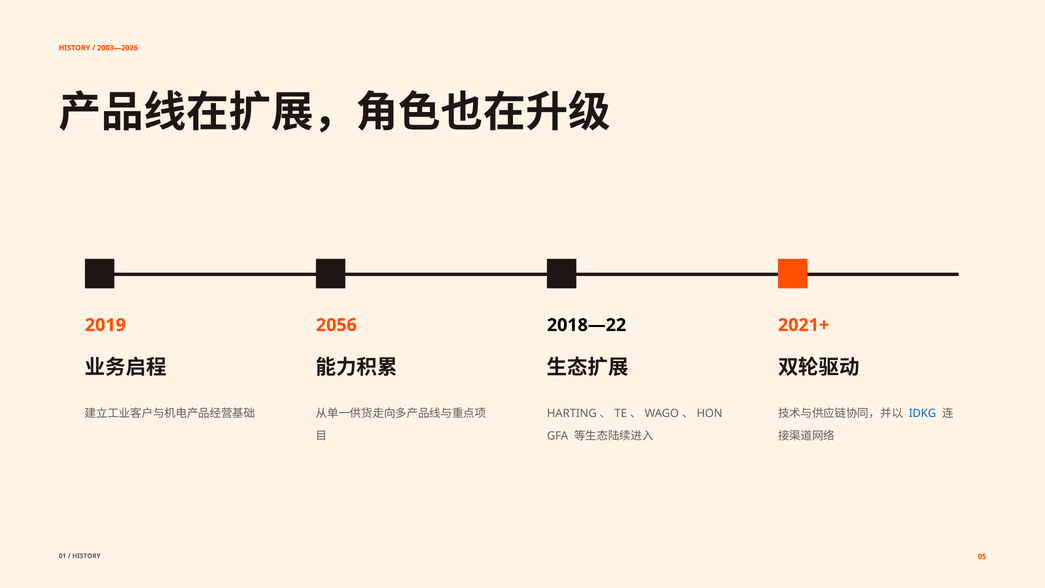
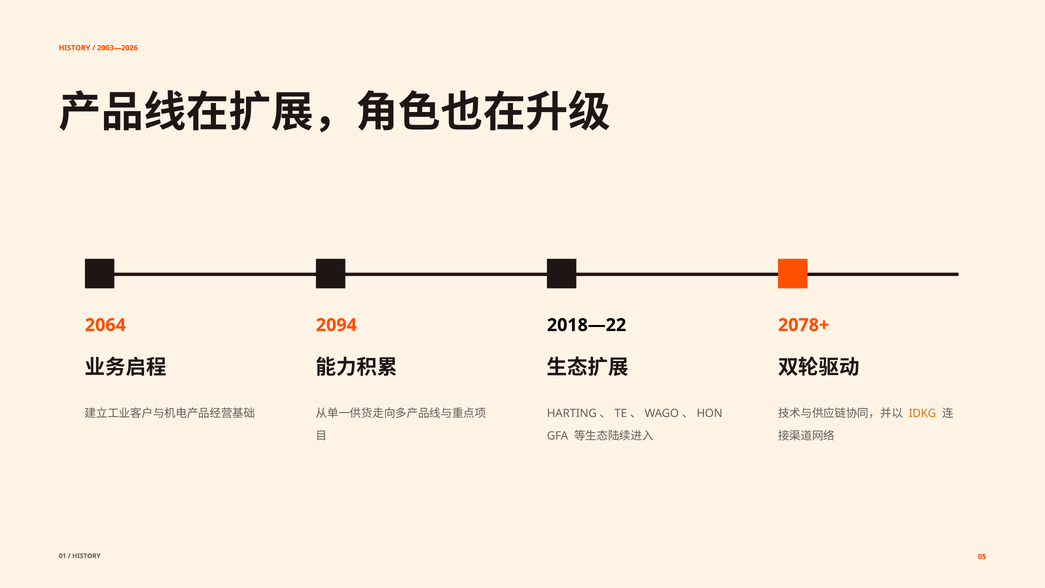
2019: 2019 -> 2064 (105, 325)
2056: 2056 -> 2094 (336, 325)
2021+: 2021+ -> 2078+ (804, 325)
IDKG colour: blue -> orange (922, 414)
